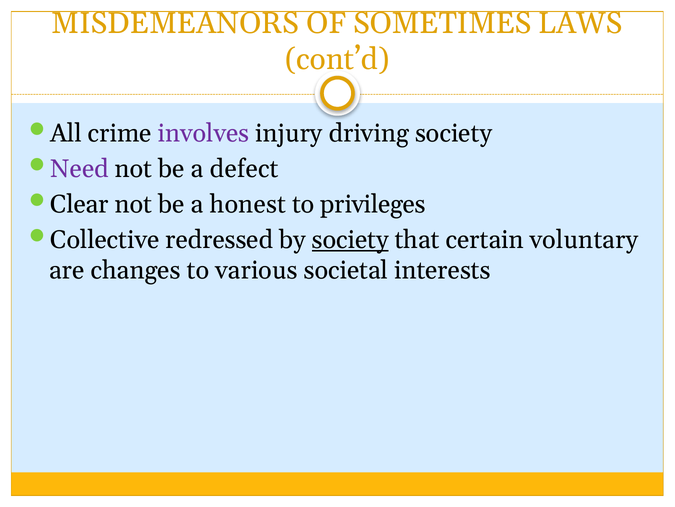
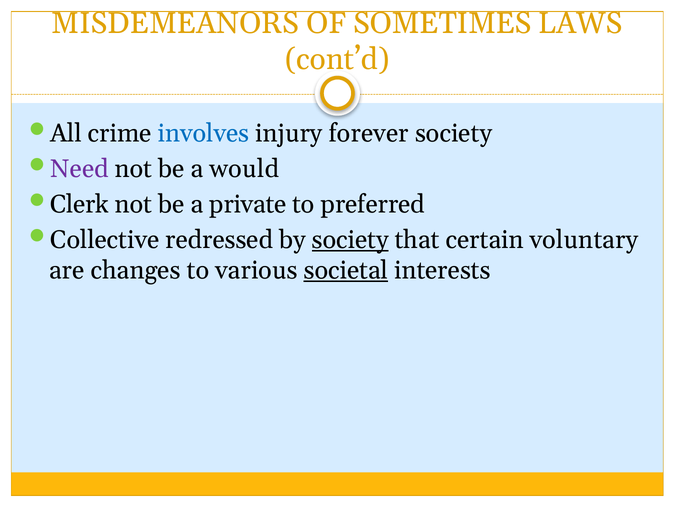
involves colour: purple -> blue (204, 133)
driving: driving -> forever (369, 133)
defect: defect -> would (244, 168)
Clear: Clear -> Clerk (80, 204)
honest: honest -> private (248, 204)
privileges: privileges -> preferred (373, 204)
societal underline: none -> present (346, 270)
